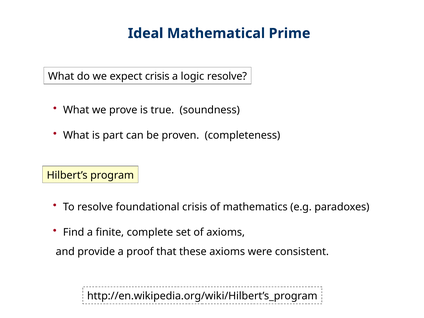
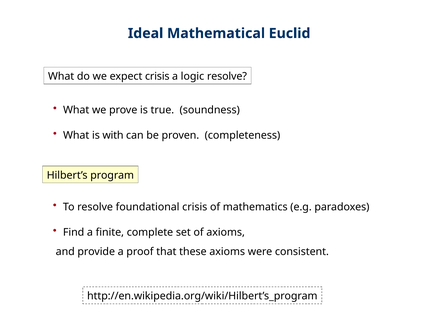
Prime: Prime -> Euclid (290, 33)
part: part -> with (113, 135)
